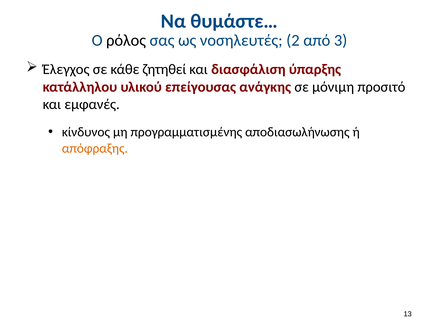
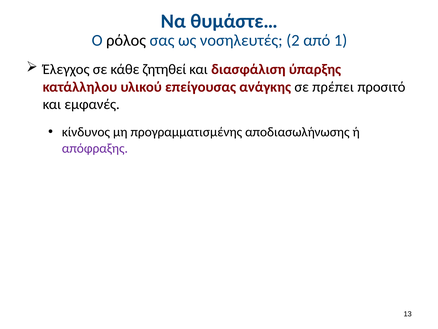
3: 3 -> 1 (341, 40)
μόνιμη: μόνιμη -> πρέπει (333, 87)
απόφραξης colour: orange -> purple (95, 148)
